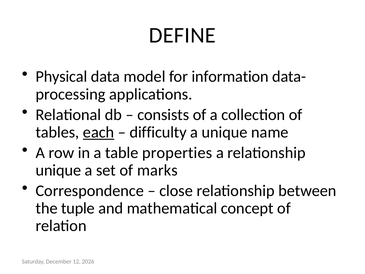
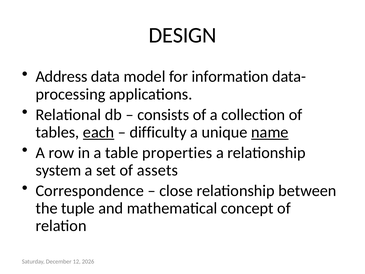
DEFINE: DEFINE -> DESIGN (183, 35)
Physical: Physical -> Address (61, 77)
name underline: none -> present (270, 132)
unique: unique -> system (58, 170)
marks: marks -> assets (157, 170)
